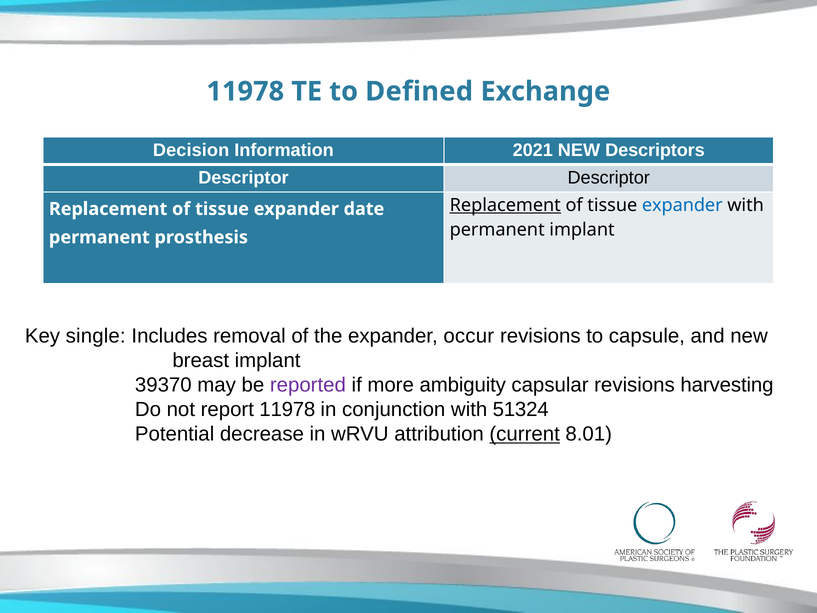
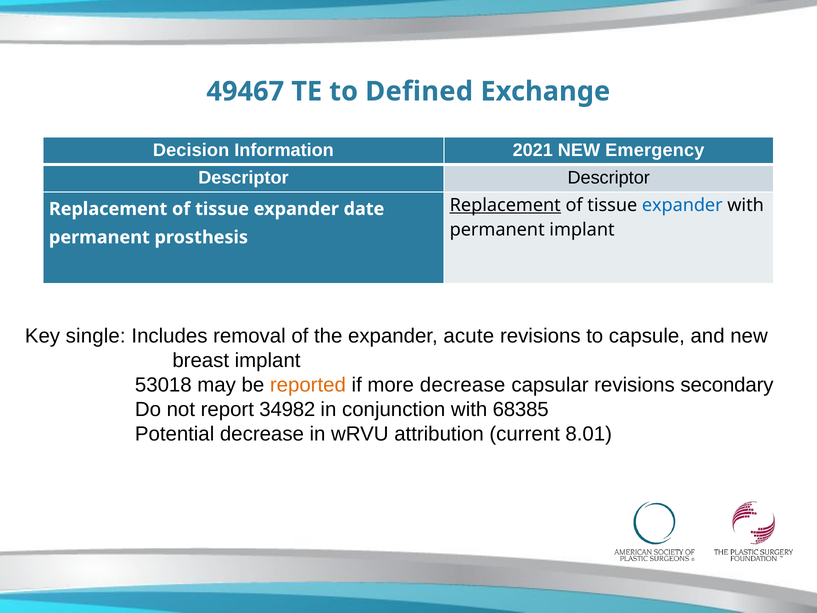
11978: 11978 -> 49467 (245, 91)
Descriptors: Descriptors -> Emergency (655, 150)
occur: occur -> acute (469, 336)
39370: 39370 -> 53018 (163, 385)
reported colour: purple -> orange (308, 385)
more ambiguity: ambiguity -> decrease (463, 385)
harvesting: harvesting -> secondary (727, 385)
report 11978: 11978 -> 34982 (287, 409)
51324: 51324 -> 68385 (521, 409)
current underline: present -> none (525, 434)
